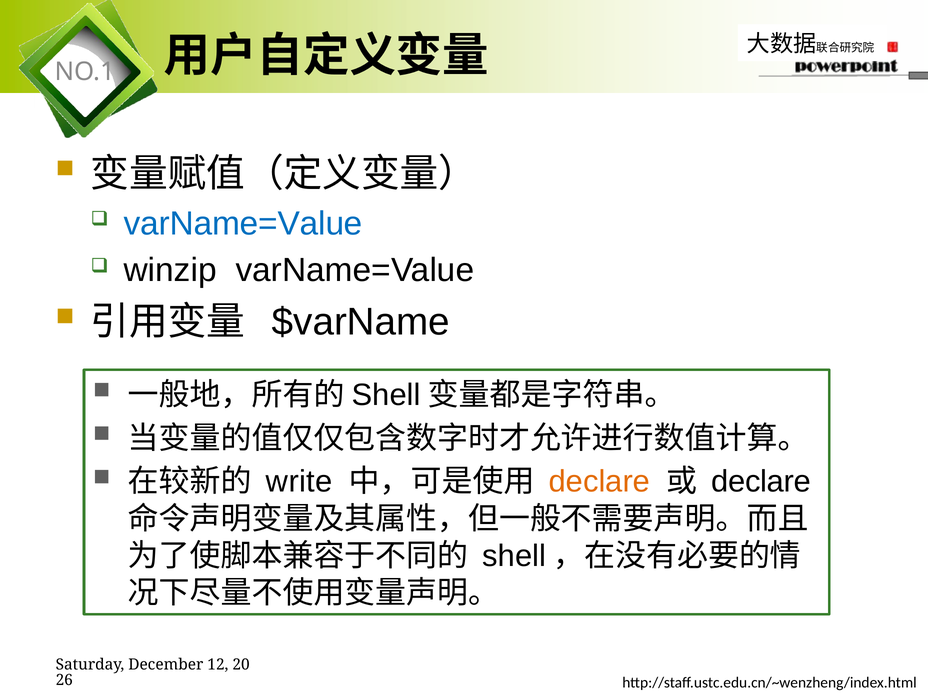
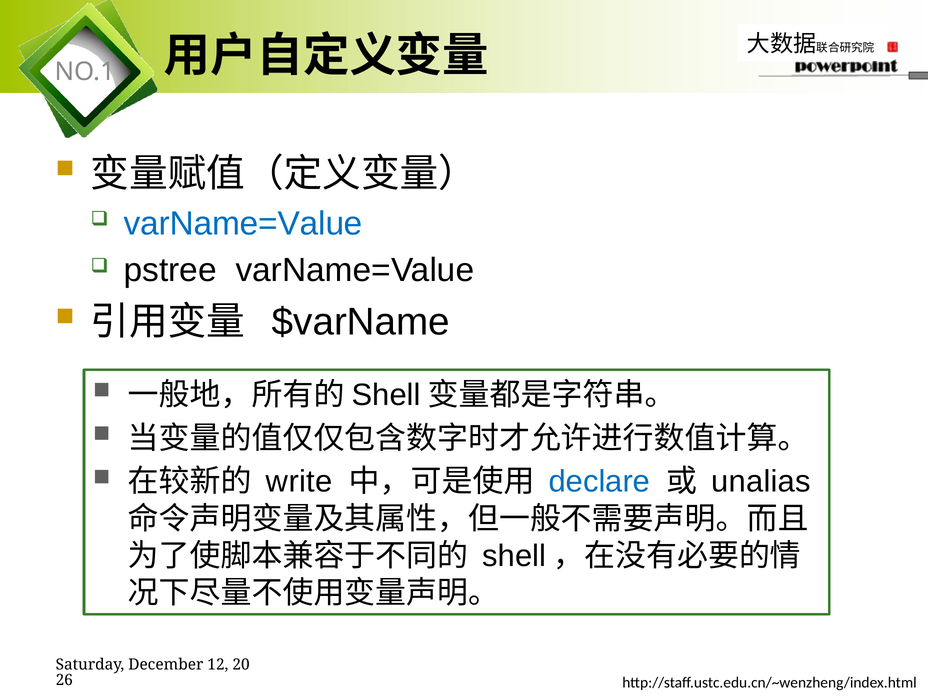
winzip: winzip -> pstree (170, 270)
declare colour: orange -> blue (599, 482)
declare: declare -> unalias (761, 482)
